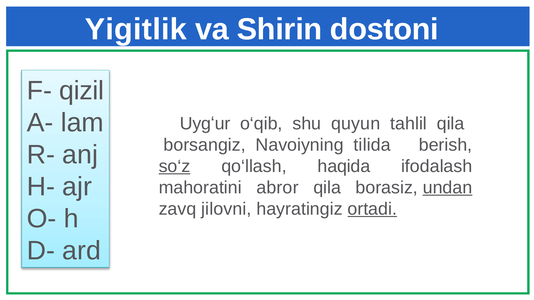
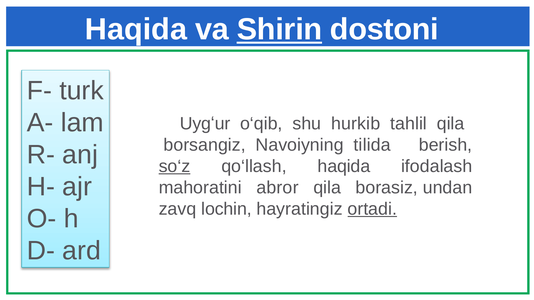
Yigitlik: Yigitlik -> Haqida (136, 30)
Shirin underline: none -> present (280, 30)
qizil: qizil -> turk (82, 91)
quyun: quyun -> hurkib (356, 124)
undan underline: present -> none (448, 188)
jilovni: jilovni -> lochin (227, 209)
